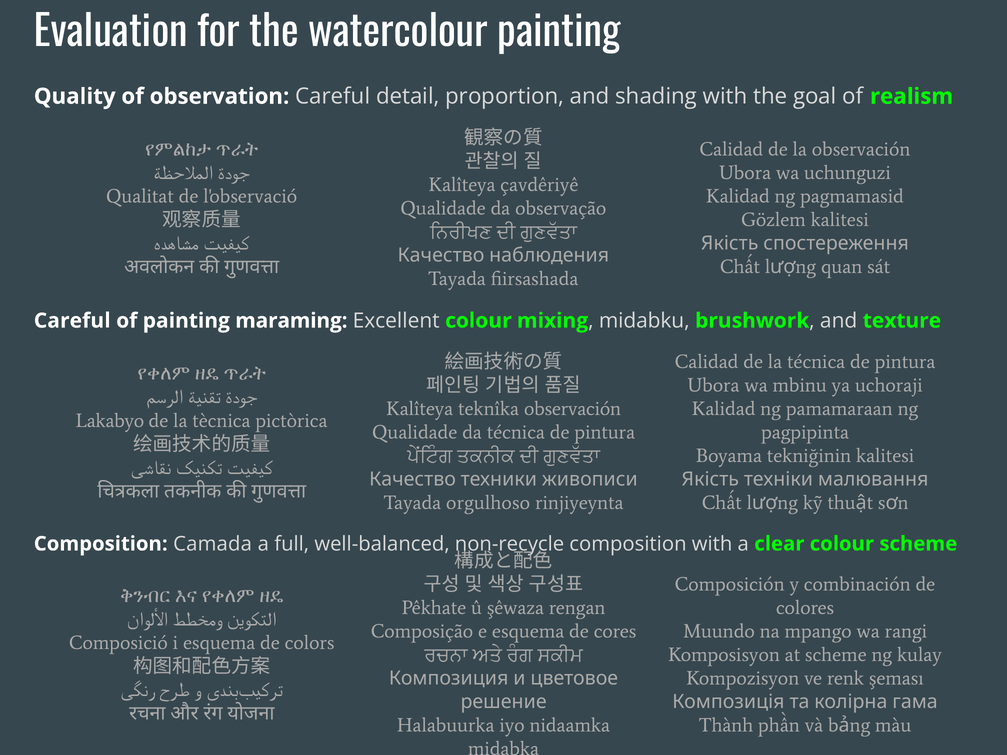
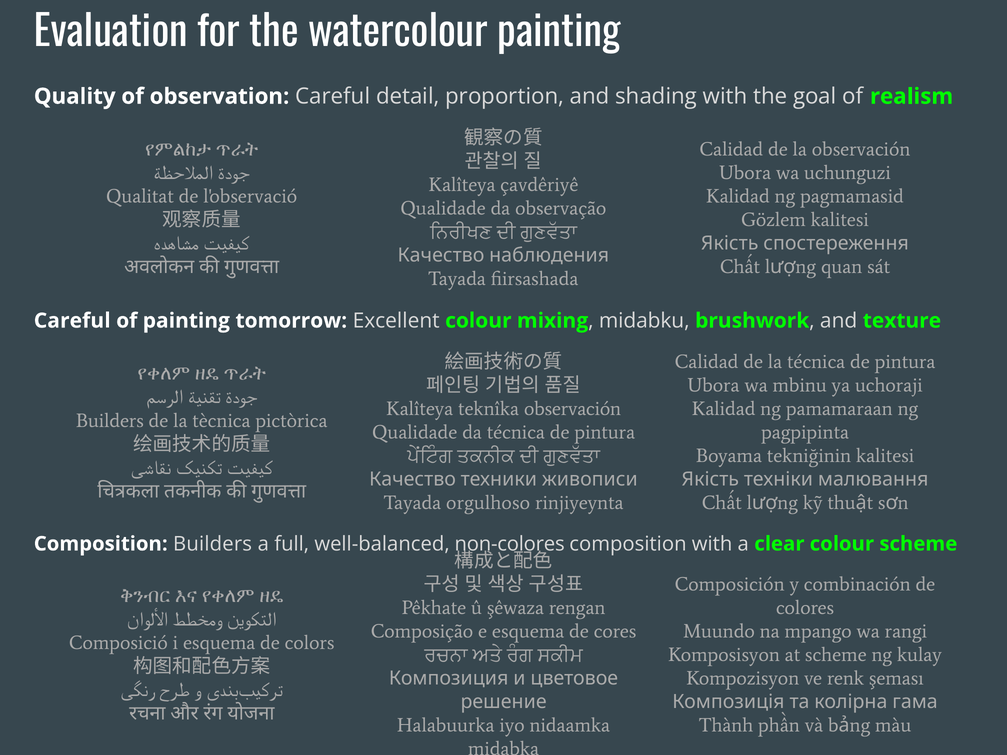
maraming: maraming -> tomorrow (291, 321)
Lakabyo: Lakabyo -> Builders (110, 421)
Composition Camada: Camada -> Builders (213, 544)
non-recycle: non-recycle -> non-colores (510, 544)
